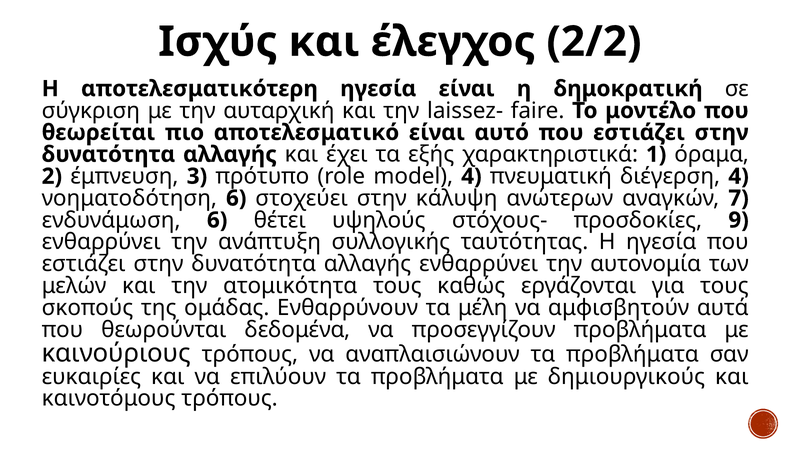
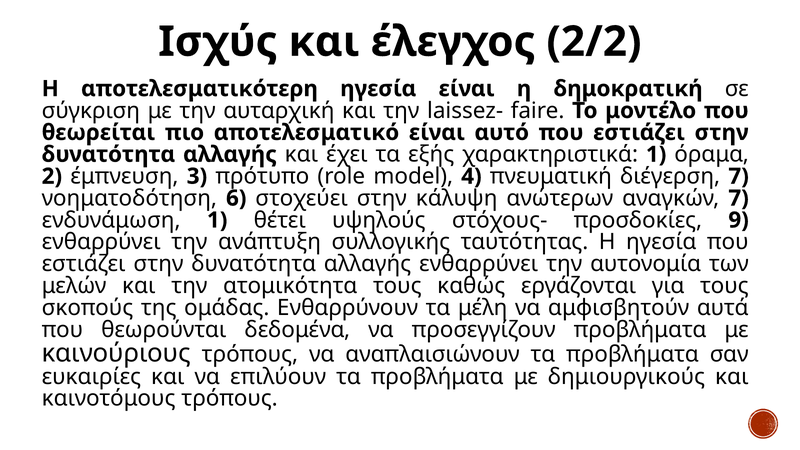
διέγερση 4: 4 -> 7 (739, 176)
ενδυνάμωση 6: 6 -> 1 (217, 220)
